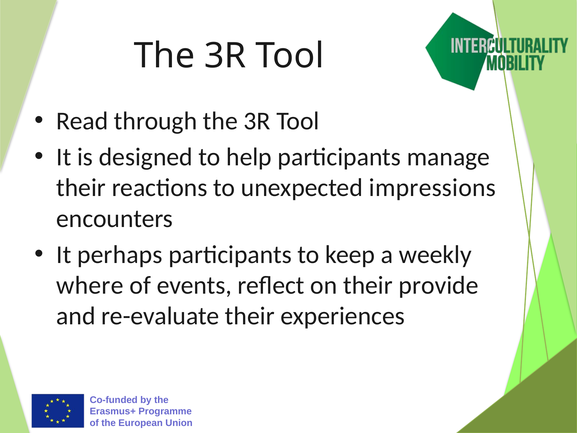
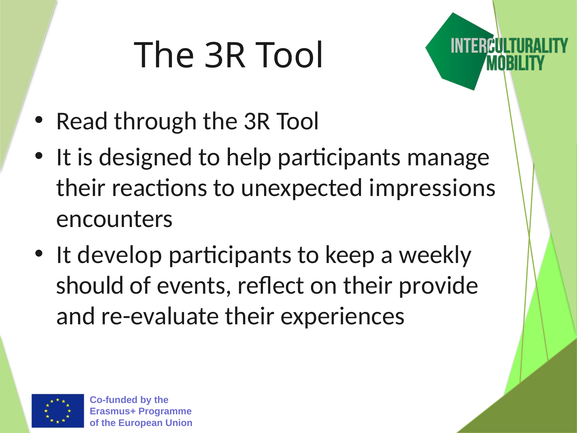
perhaps: perhaps -> develop (120, 254)
where: where -> should (90, 285)
